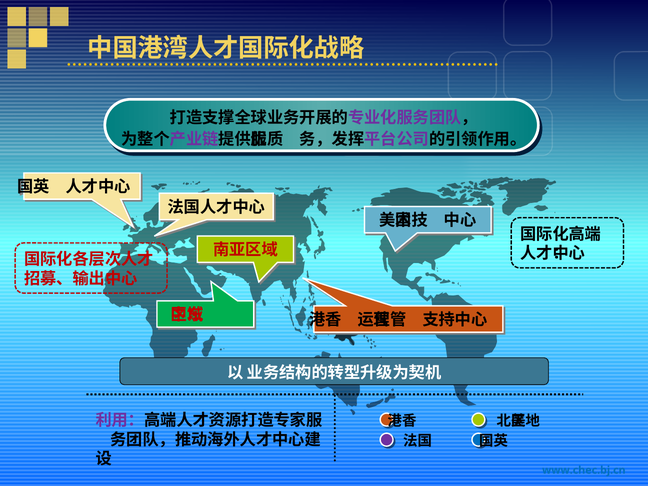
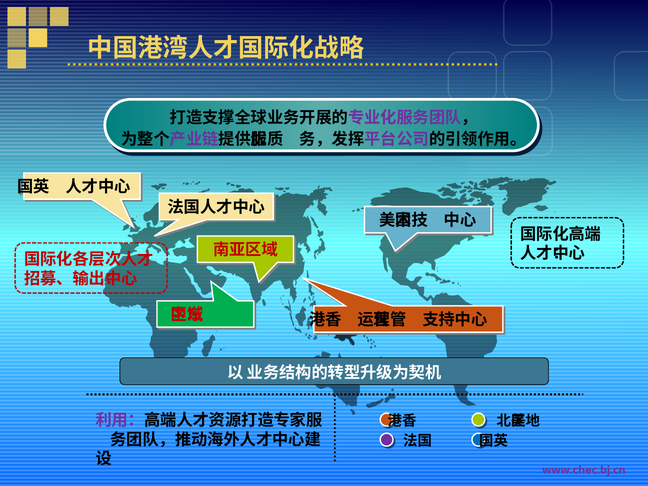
www.chec.bj.cn colour: blue -> purple (584, 470)
